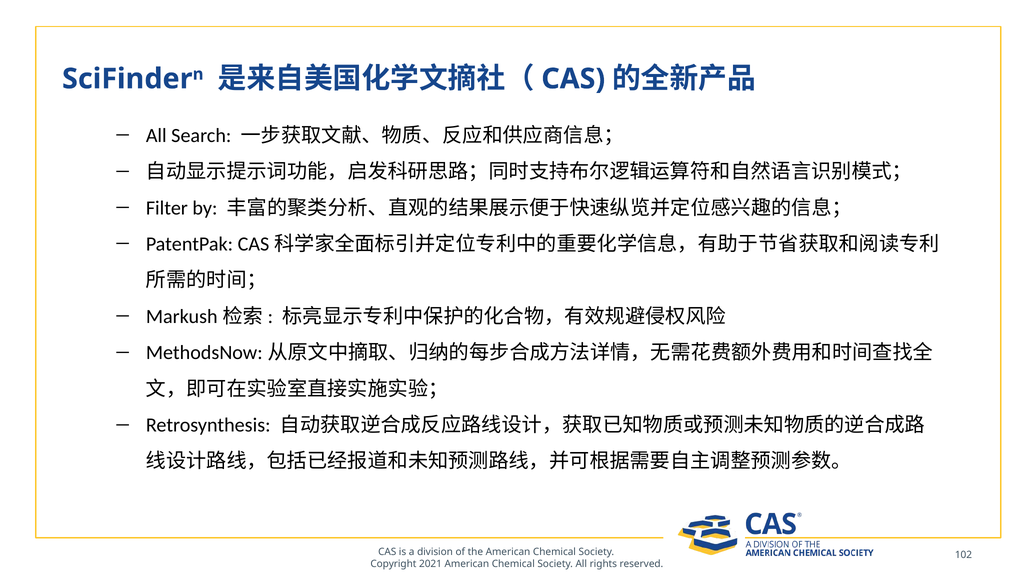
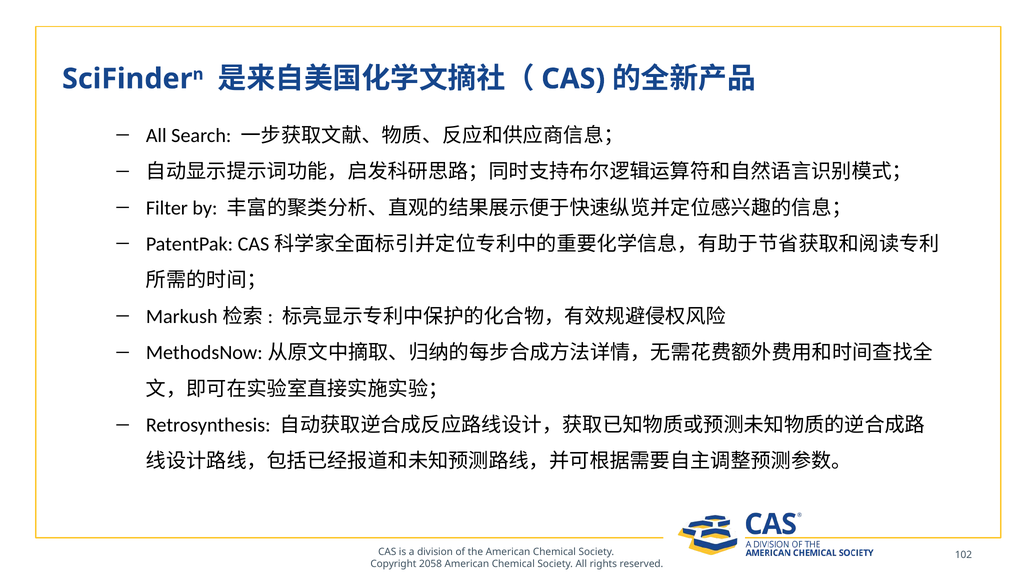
2021: 2021 -> 2058 (431, 563)
